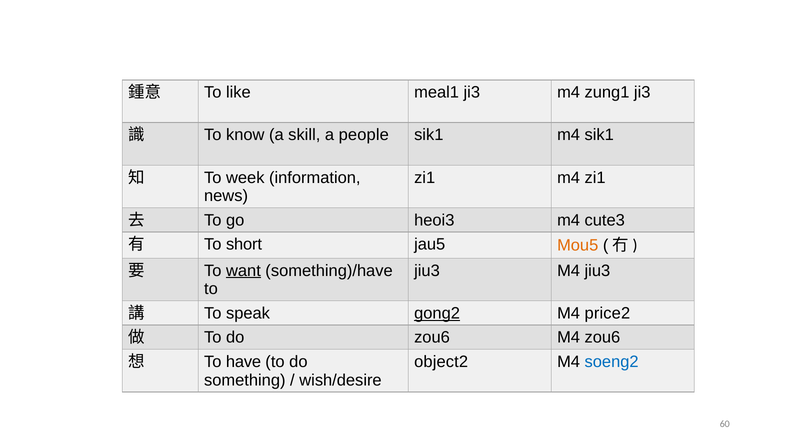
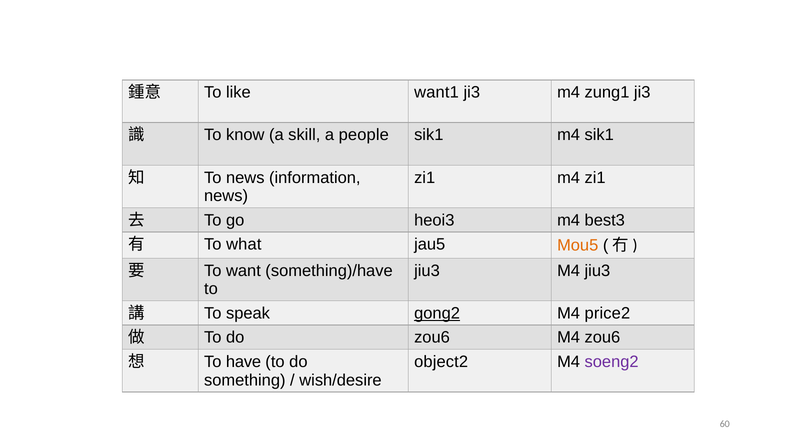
meal1: meal1 -> want1 (437, 92)
To week: week -> news (245, 178)
cute3: cute3 -> best3 (605, 220)
short: short -> what (244, 245)
want underline: present -> none (243, 271)
soeng2 colour: blue -> purple (612, 362)
